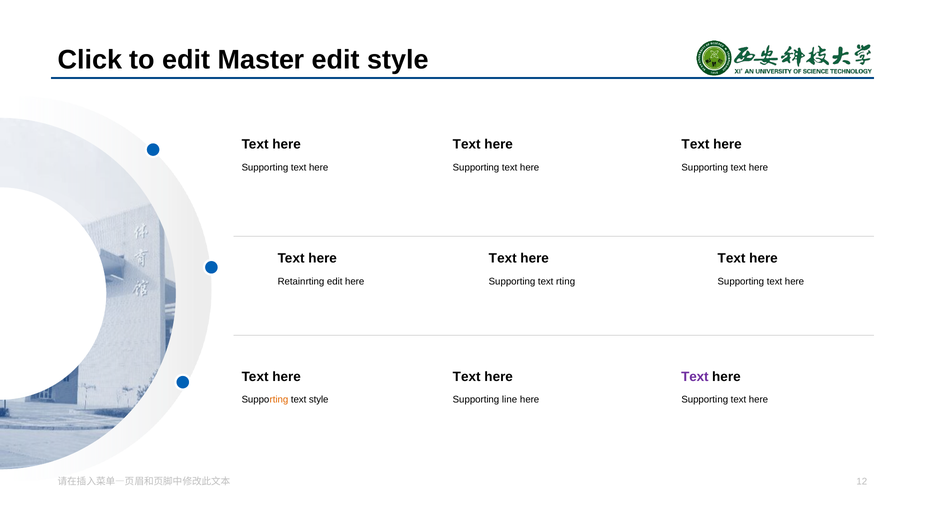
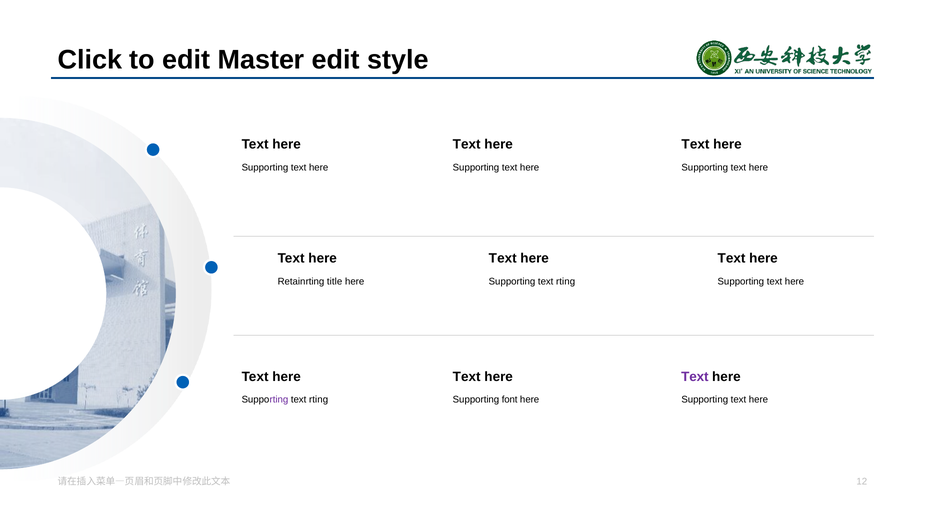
rting edit: edit -> title (335, 282)
rting colour: orange -> purple (279, 400)
style: style -> rting (319, 400)
line: line -> font (510, 400)
